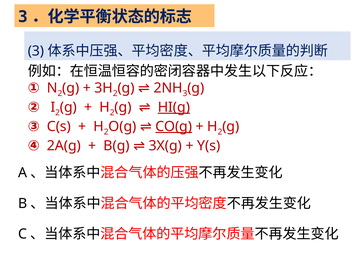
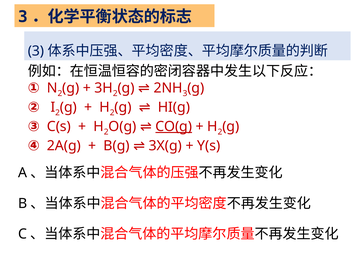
HI(g underline: present -> none (174, 107)
